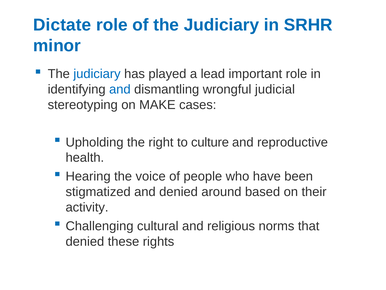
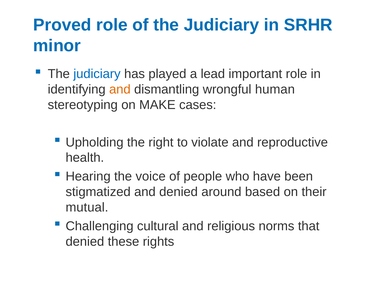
Dictate: Dictate -> Proved (62, 25)
and colour: blue -> orange (120, 89)
judicial: judicial -> human (275, 89)
culture: culture -> violate (210, 142)
activity: activity -> mutual (87, 207)
